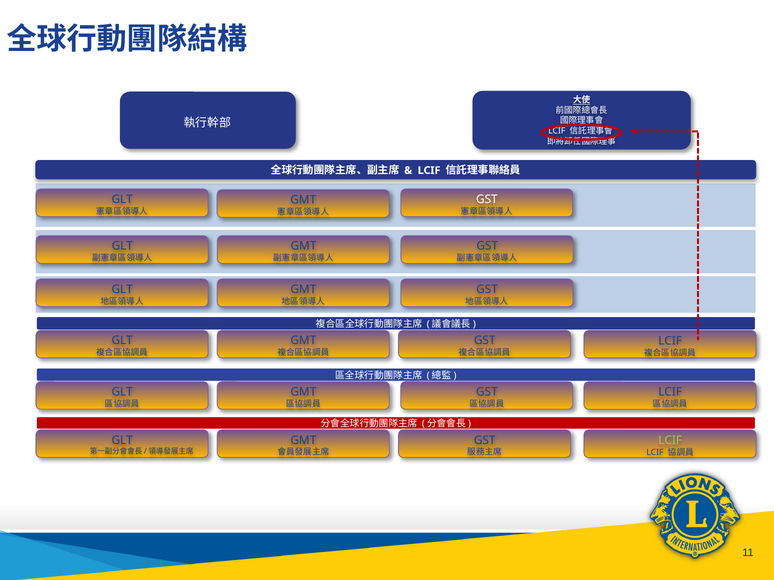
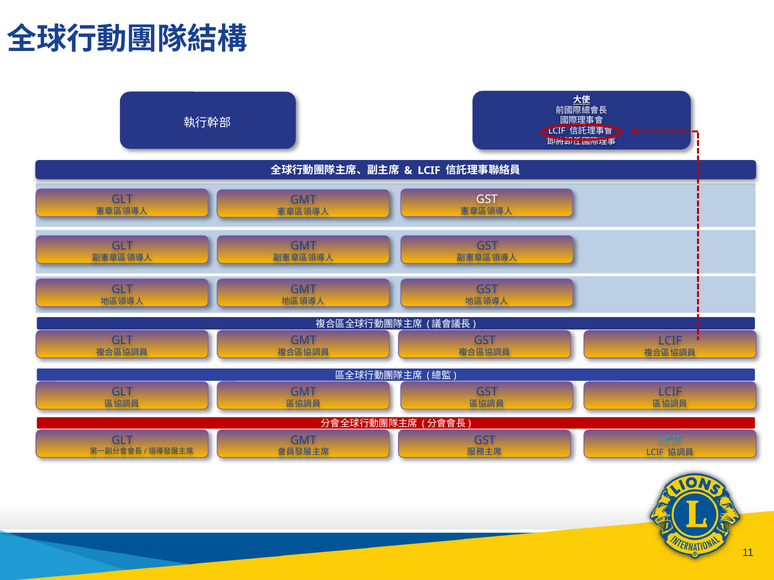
LCIF colour: light green -> light blue (670, 441)
